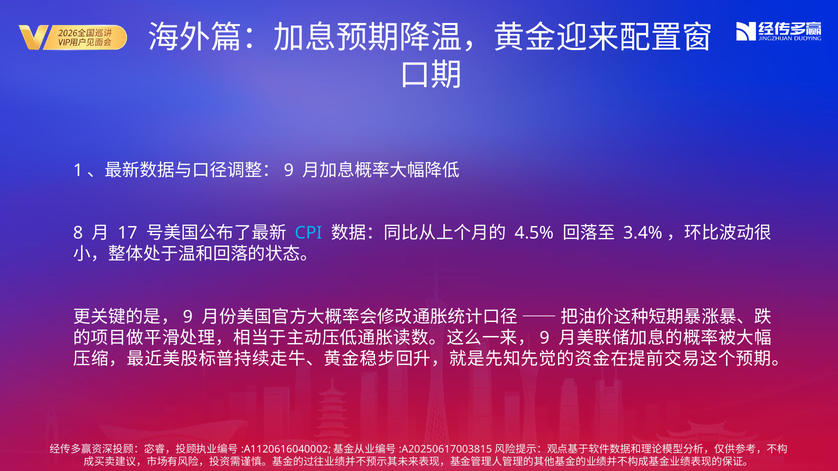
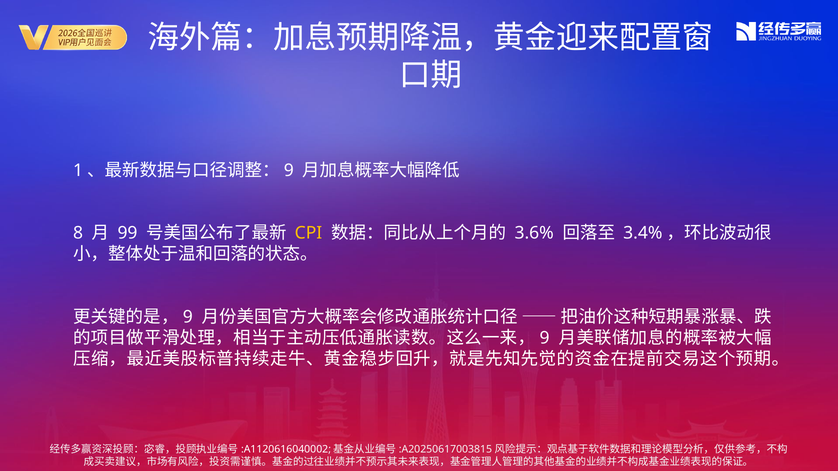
17: 17 -> 99 (127, 233)
CPI colour: light blue -> yellow (309, 233)
4.5%: 4.5% -> 3.6% (534, 233)
